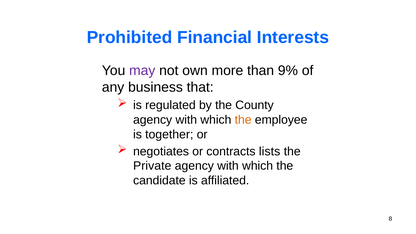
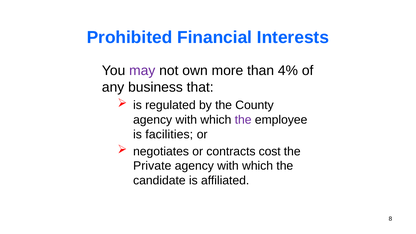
9%: 9% -> 4% (288, 71)
the colour: orange -> purple (243, 120)
together: together -> facilities (169, 134)
lists: lists -> cost (270, 151)
